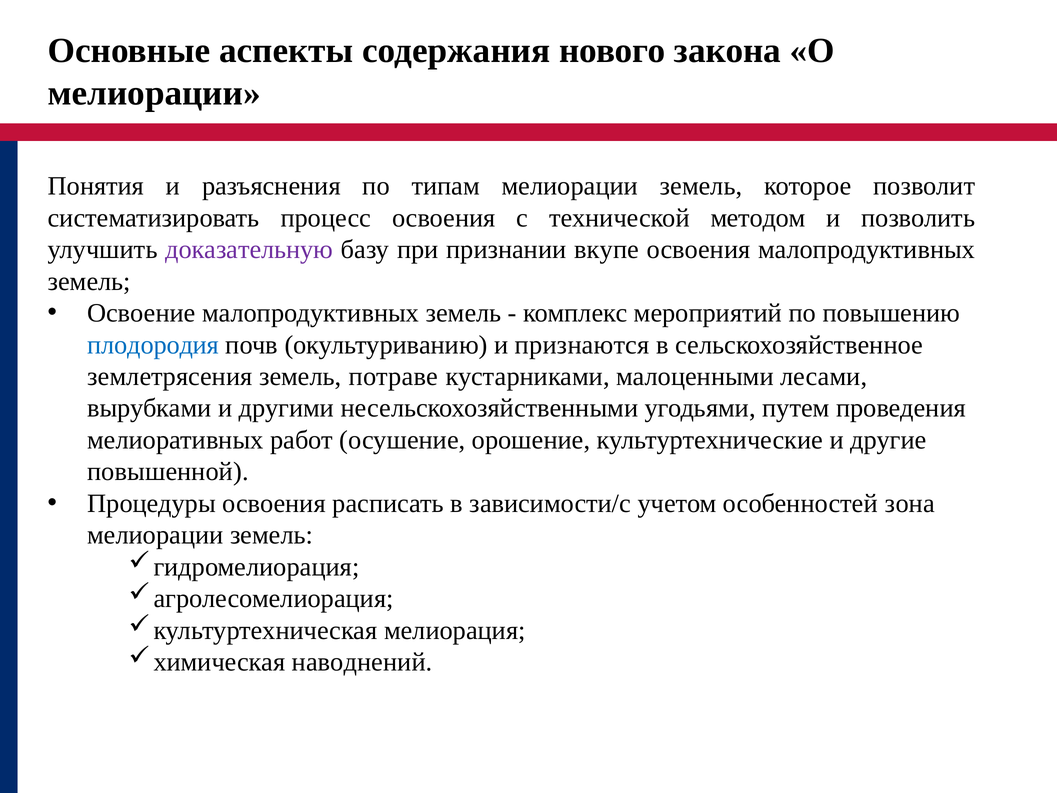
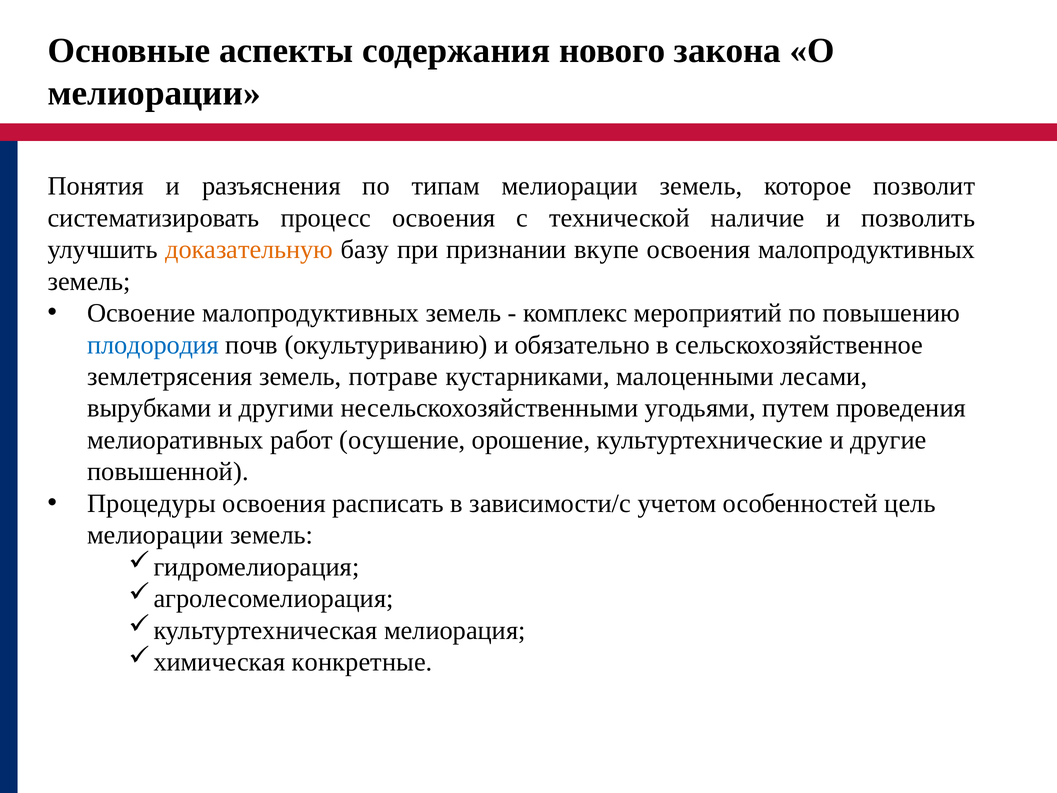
методом: методом -> наличие (758, 218)
доказательную colour: purple -> orange (249, 250)
признаются: признаются -> обязательно (582, 345)
зона: зона -> цель (910, 503)
наводнений: наводнений -> конкретные (362, 662)
